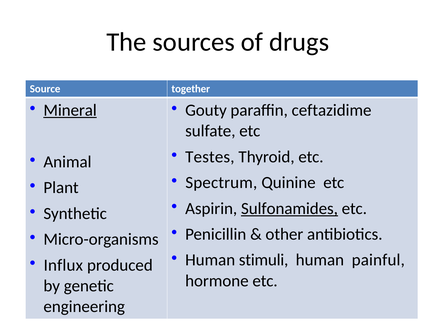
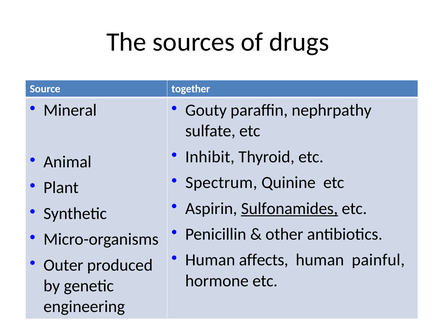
Mineral underline: present -> none (70, 110)
ceftazidime: ceftazidime -> nephrpathy (332, 110)
Testes: Testes -> Inhibit (210, 157)
stimuli: stimuli -> affects (264, 260)
Influx: Influx -> Outer (63, 265)
